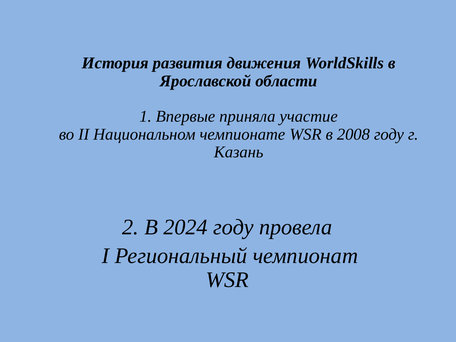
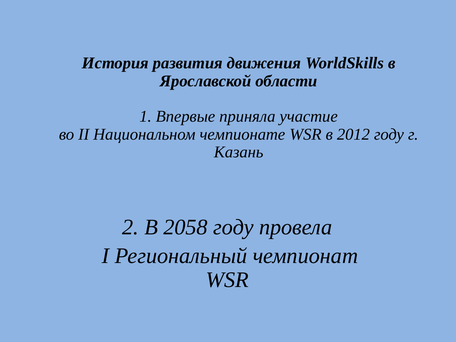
2008: 2008 -> 2012 (353, 134)
2024: 2024 -> 2058 (186, 227)
